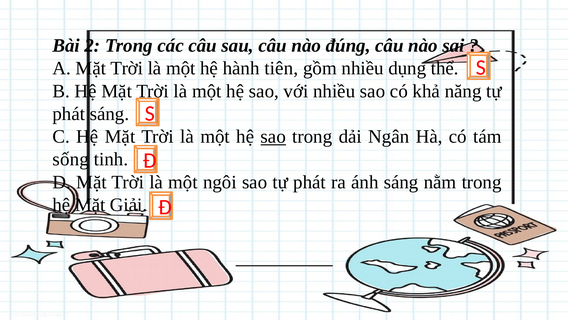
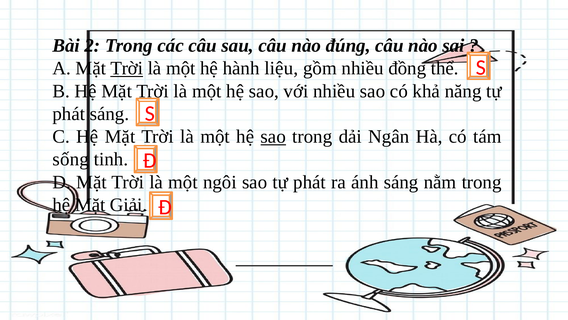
Trời underline: none -> present (127, 68)
tiên: tiên -> liệu (281, 68)
dụng: dụng -> đồng (407, 68)
